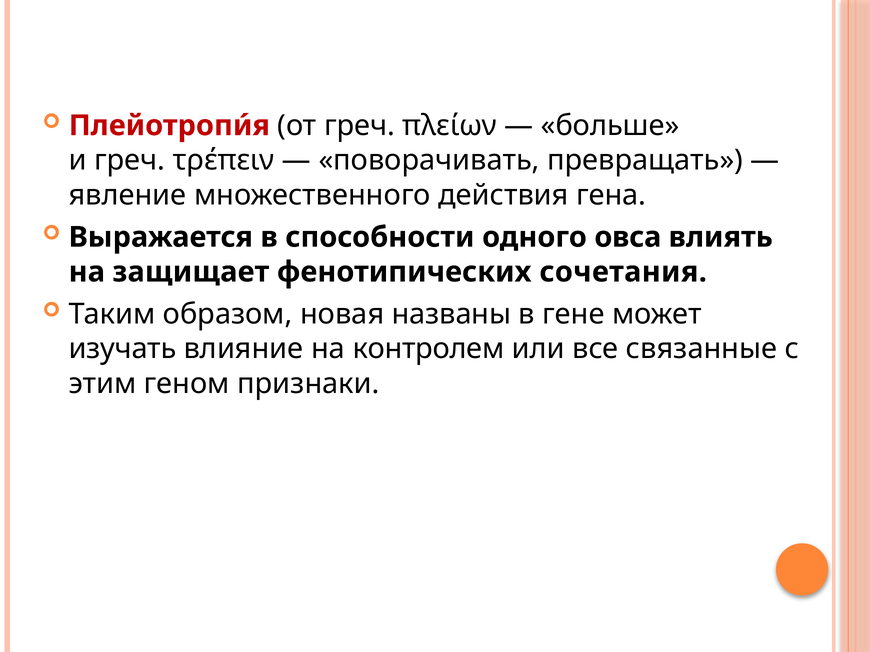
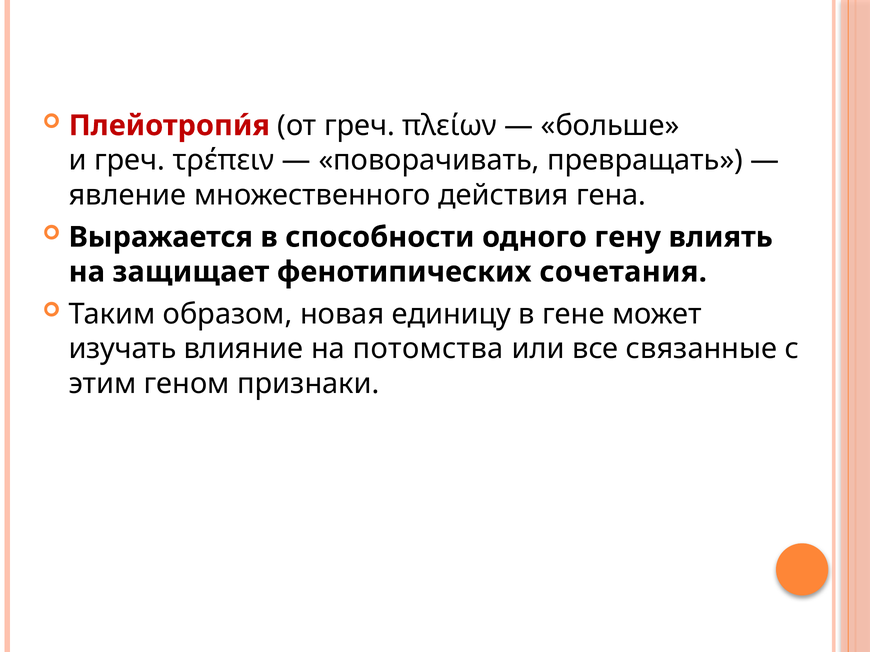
овса: овса -> гену (628, 237)
названы: названы -> единицу (451, 314)
контролем: контролем -> потомства (428, 349)
